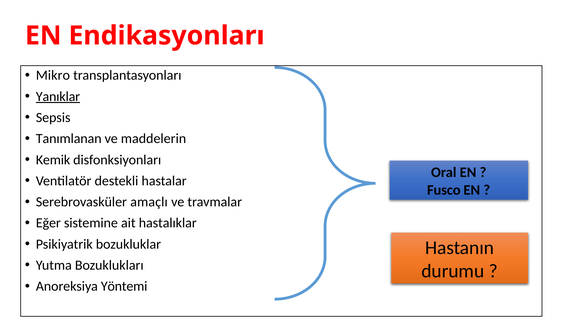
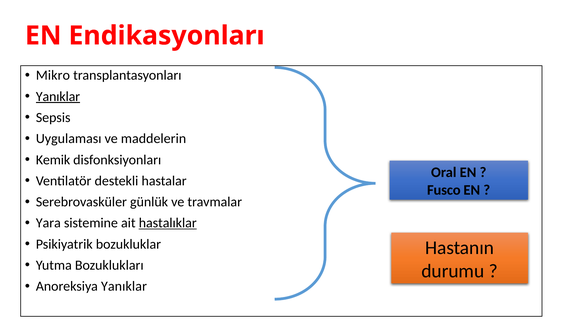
Tanımlanan: Tanımlanan -> Uygulaması (69, 139)
amaçlı: amaçlı -> günlük (149, 202)
Eğer: Eğer -> Yara (48, 223)
hastalıklar underline: none -> present (168, 223)
Anoreksiya Yöntemi: Yöntemi -> Yanıklar (124, 287)
